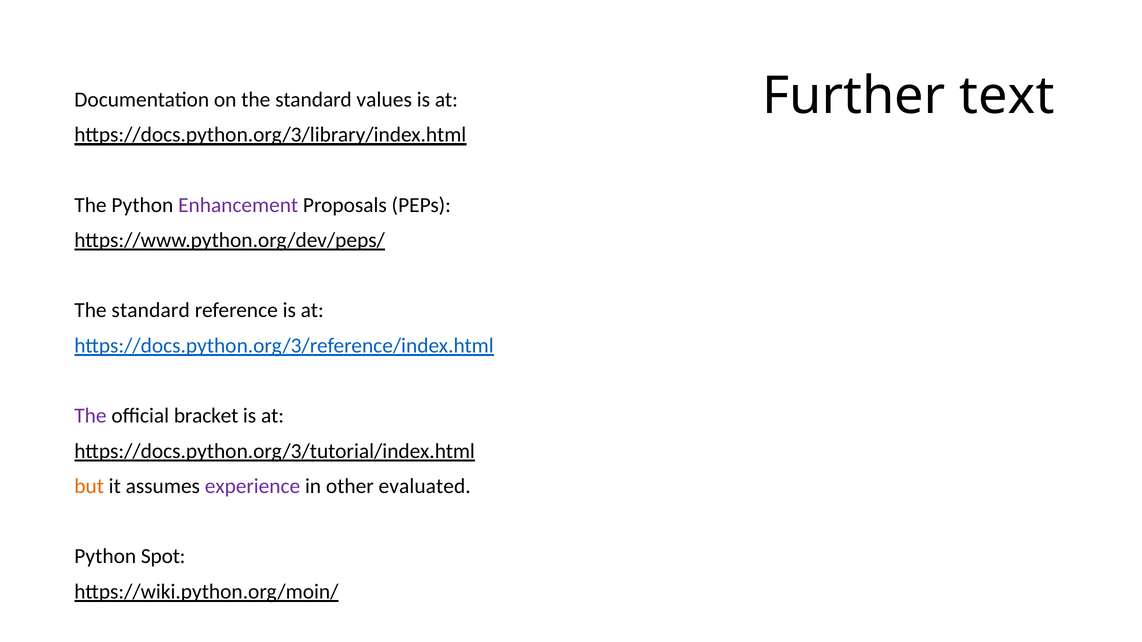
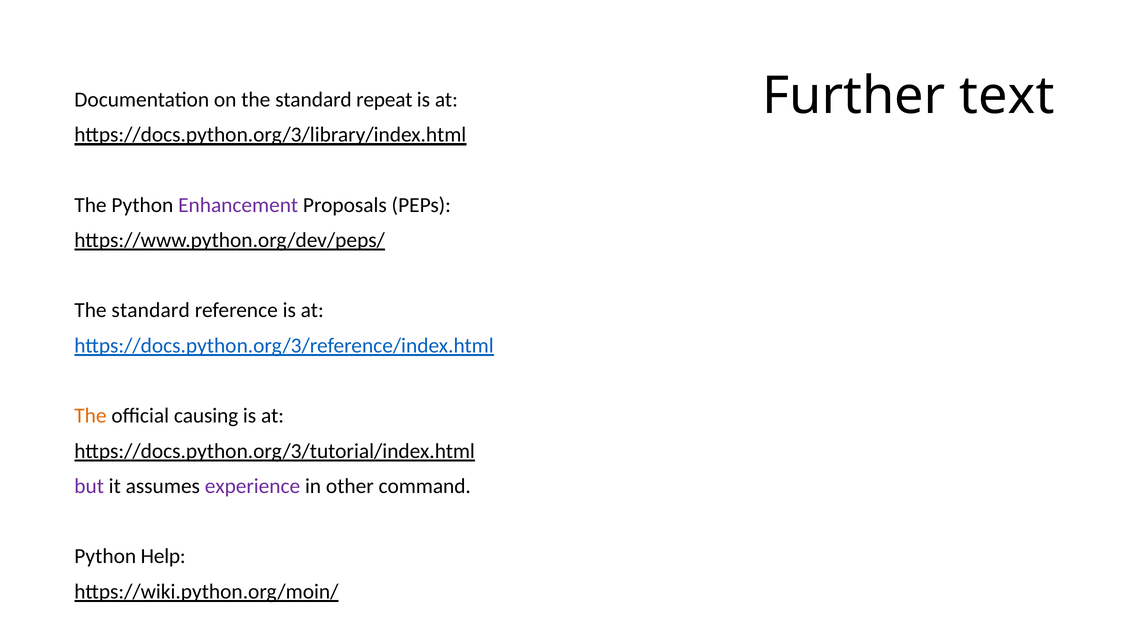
values: values -> repeat (384, 100)
The colour: purple -> orange (90, 416)
bracket: bracket -> causing (206, 416)
but colour: orange -> purple (89, 486)
evaluated: evaluated -> command (425, 486)
Spot: Spot -> Help (163, 557)
